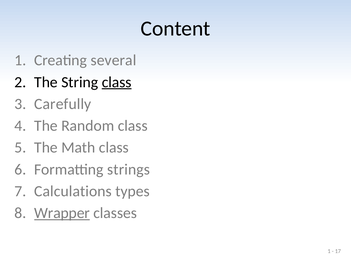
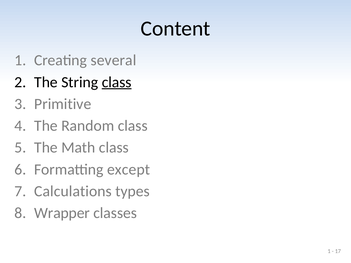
Carefully: Carefully -> Primitive (63, 104)
strings: strings -> except (129, 170)
Wrapper underline: present -> none (62, 213)
